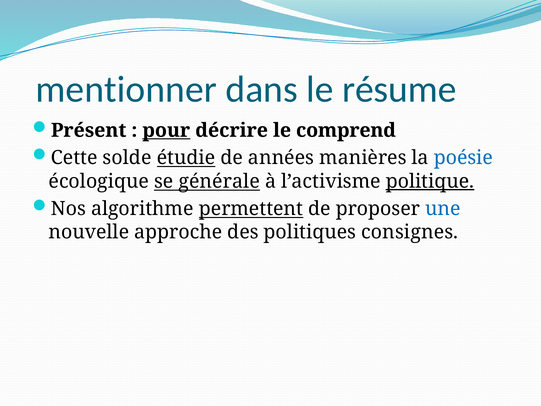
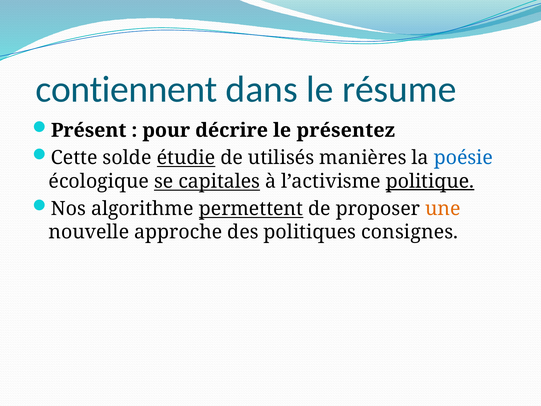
mentionner: mentionner -> contiennent (127, 89)
pour underline: present -> none (166, 130)
comprend: comprend -> présentez (346, 130)
années: années -> utilisés (281, 158)
générale: générale -> capitales (219, 181)
une colour: blue -> orange (443, 209)
